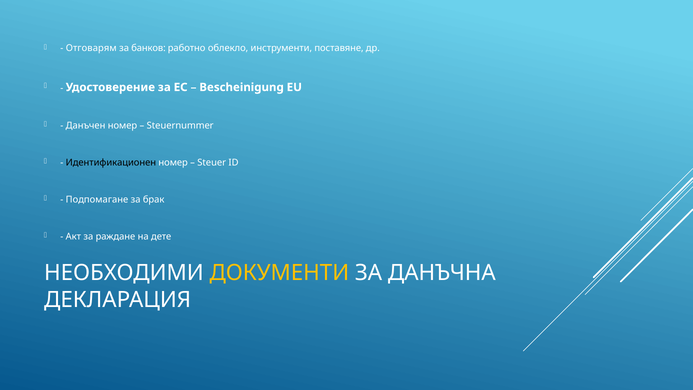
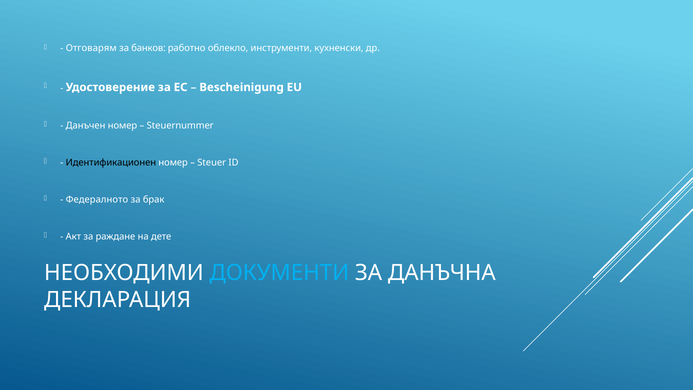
поставяне: поставяне -> кухненски (339, 48)
Подпомагане: Подпомагане -> Федералното (97, 199)
ДОКУМЕНТИ colour: yellow -> light blue (279, 273)
